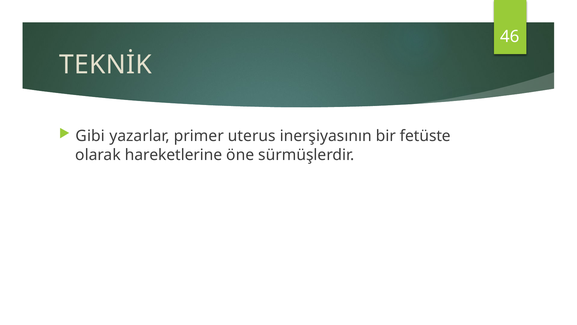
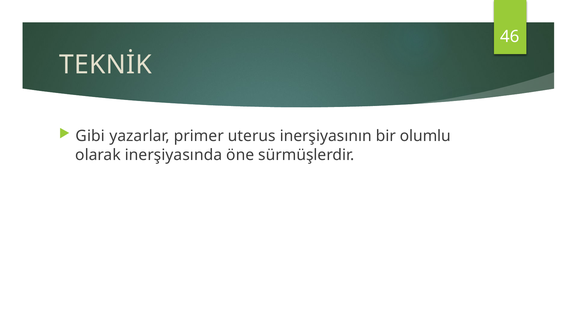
fetüste: fetüste -> olumlu (425, 136)
hareketlerine: hareketlerine -> inerşiyasında (173, 155)
